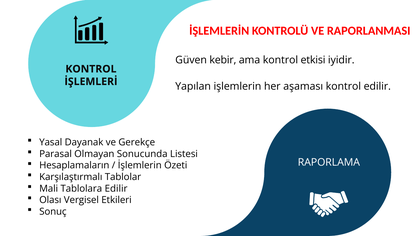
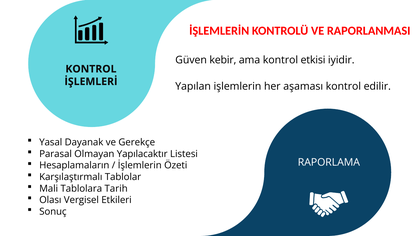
Sonucunda: Sonucunda -> Yapılacaktır (142, 154)
Tablolara Edilir: Edilir -> Tarih (116, 188)
